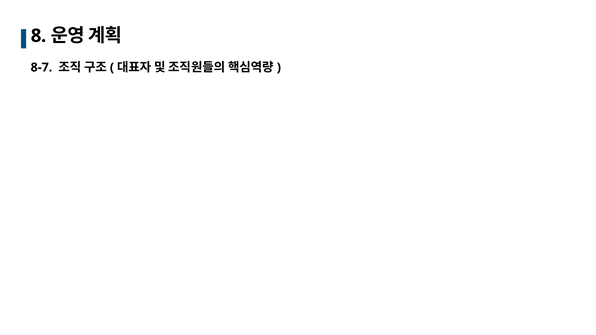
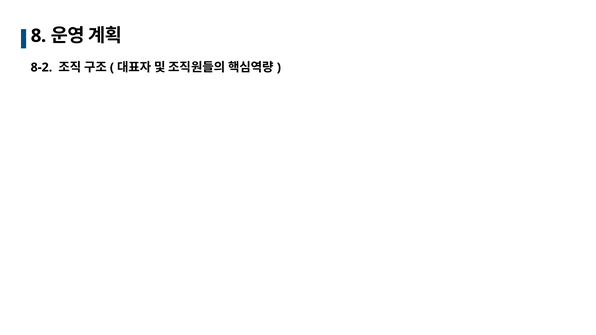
8-7: 8-7 -> 8-2 (41, 67)
